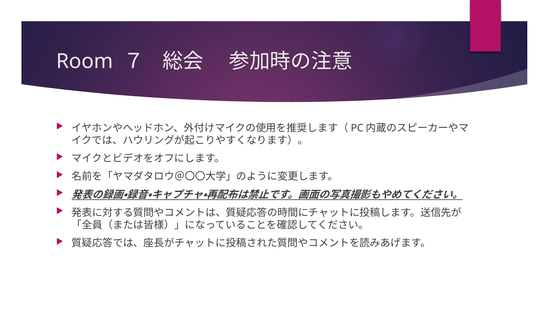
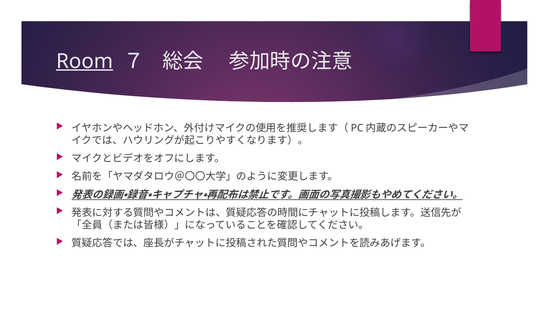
Room underline: none -> present (85, 61)
